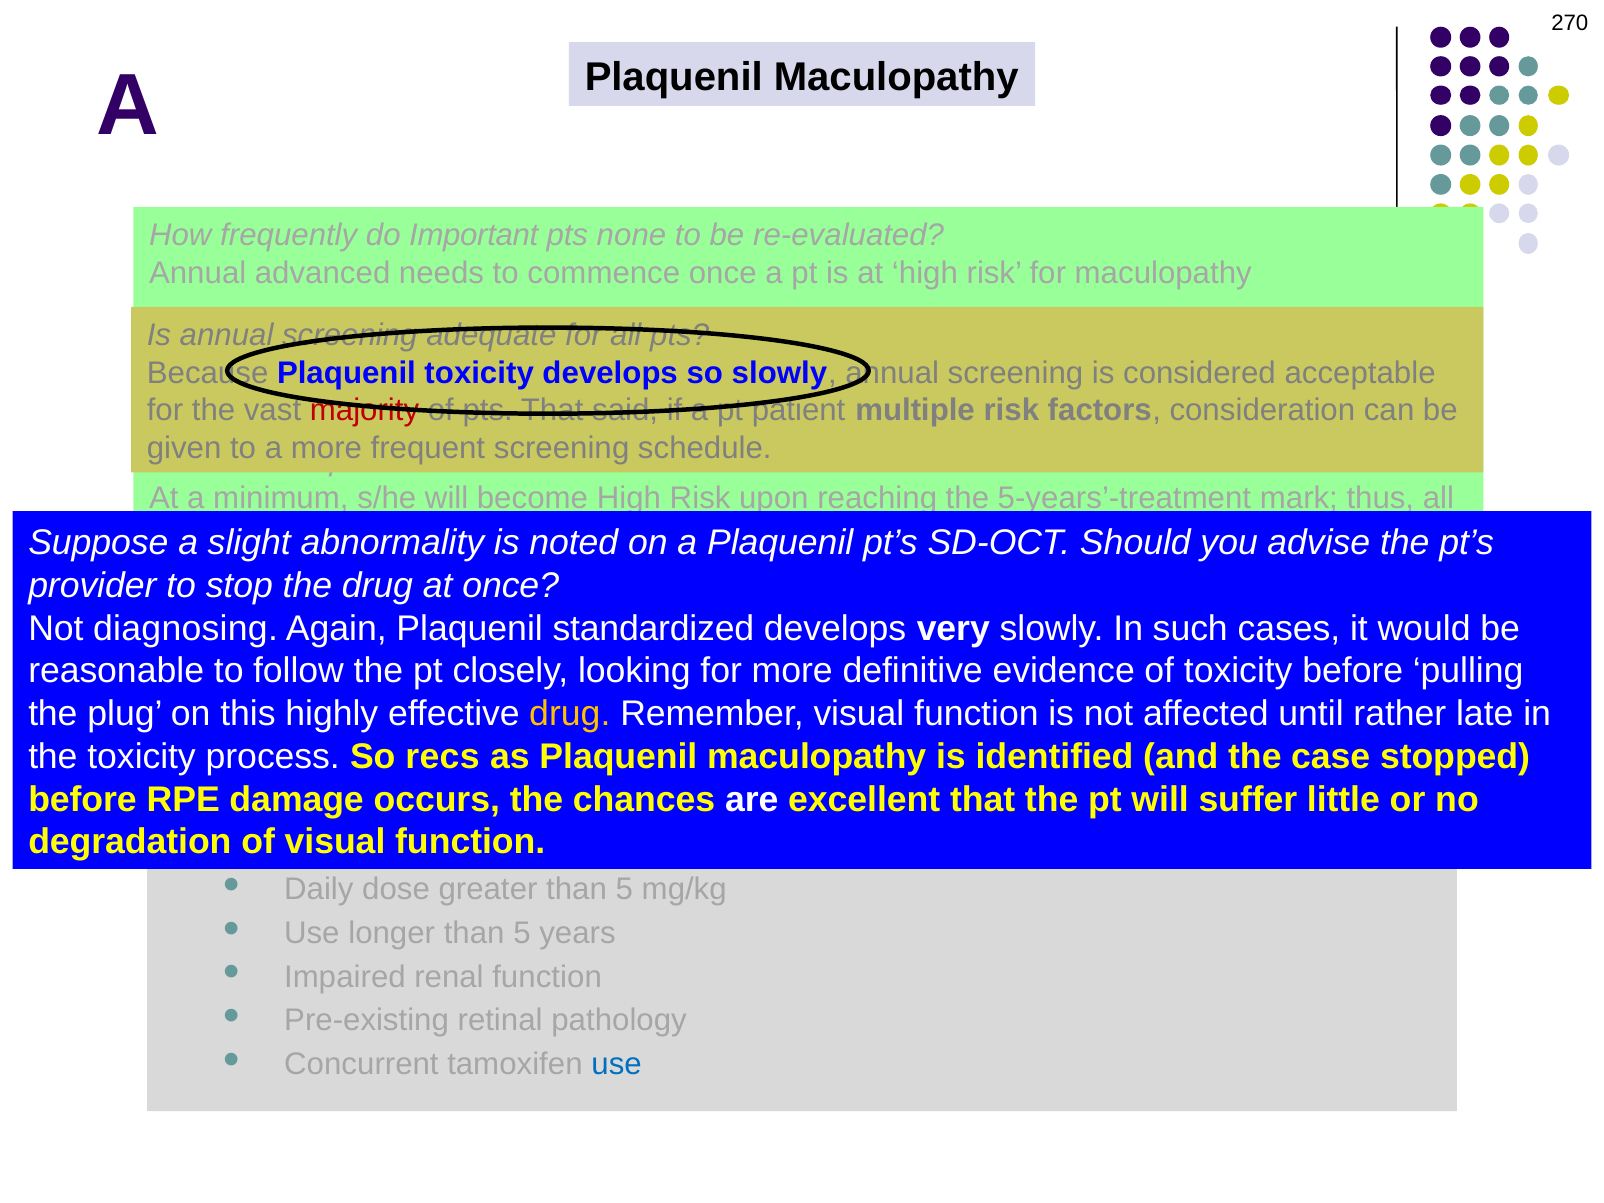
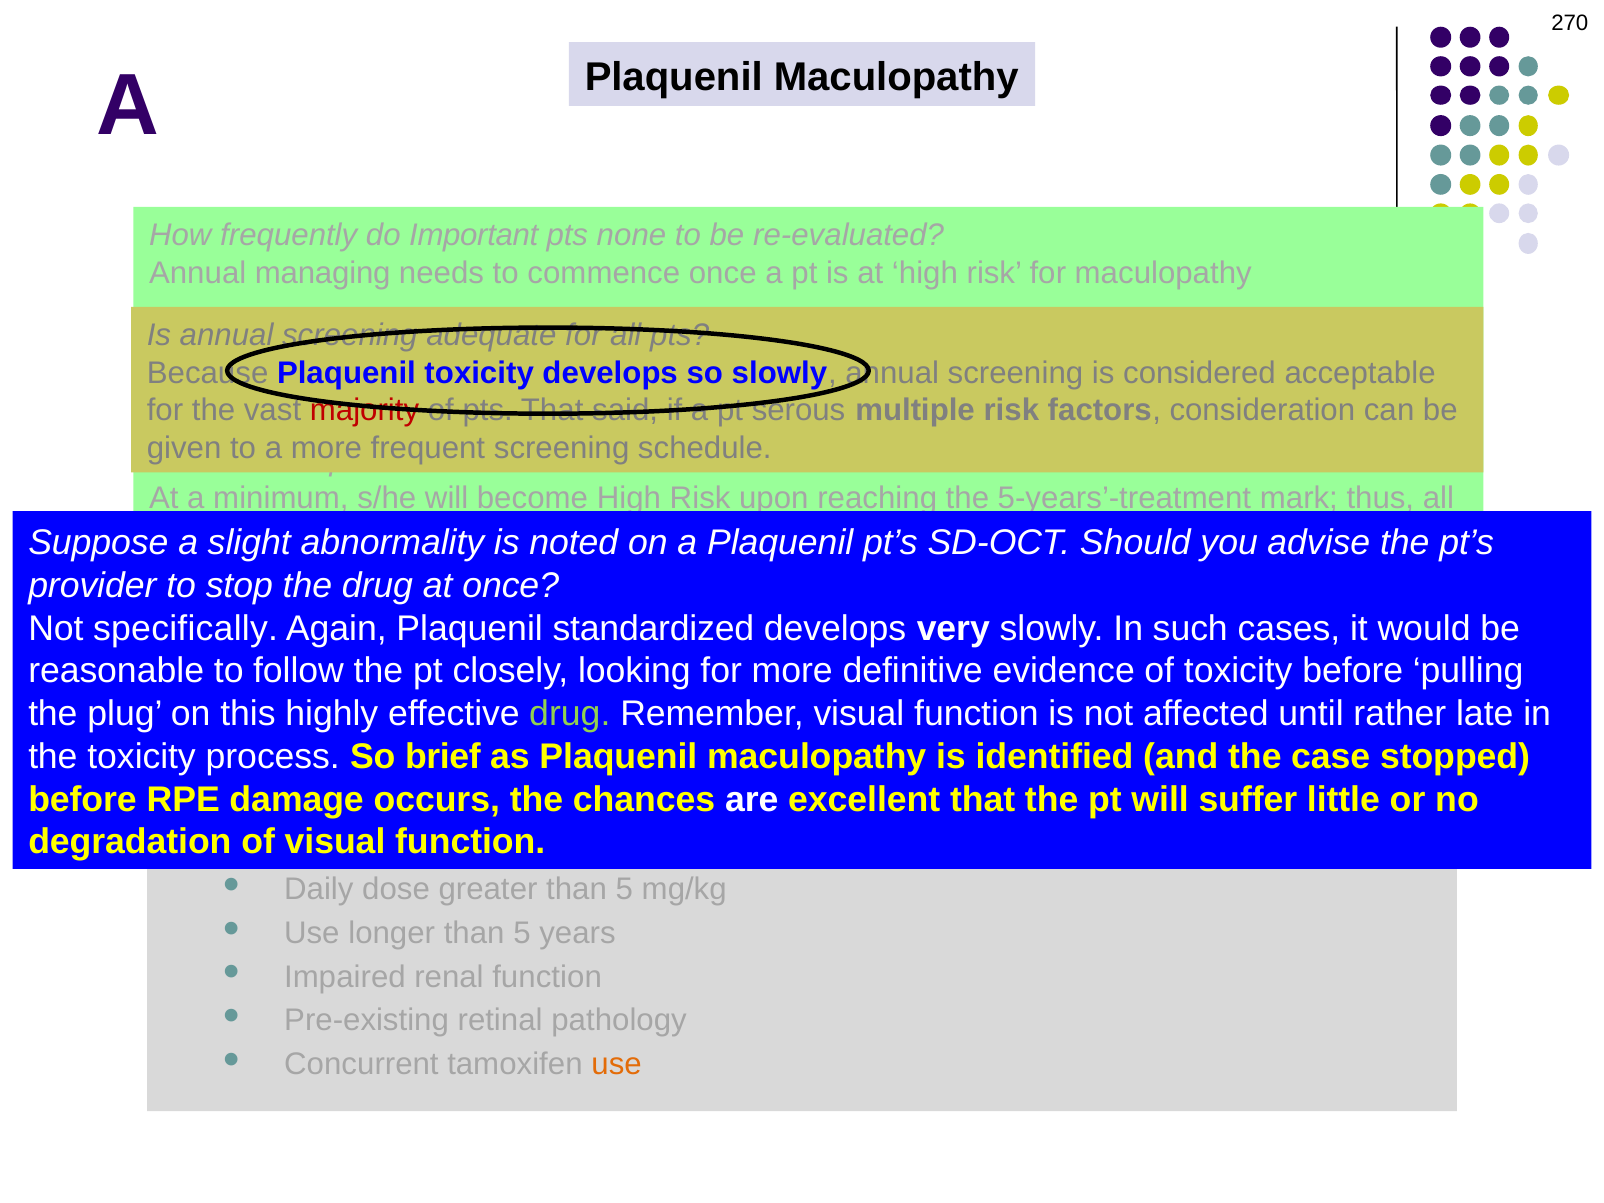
advanced: advanced -> managing (323, 273)
pt patient: patient -> serous (799, 411)
diagnosing: diagnosing -> specifically (186, 628)
drug colour: yellow -> light green (570, 714)
recs: recs -> brief (443, 757)
use colour: blue -> orange (617, 1064)
